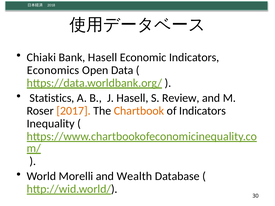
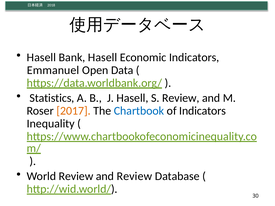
Chiaki: Chiaki -> Hasell (41, 57)
Economics: Economics -> Emmanuel (53, 70)
Chartbook colour: orange -> blue (139, 111)
World Morelli: Morelli -> Review (76, 176)
and Wealth: Wealth -> Review (134, 176)
